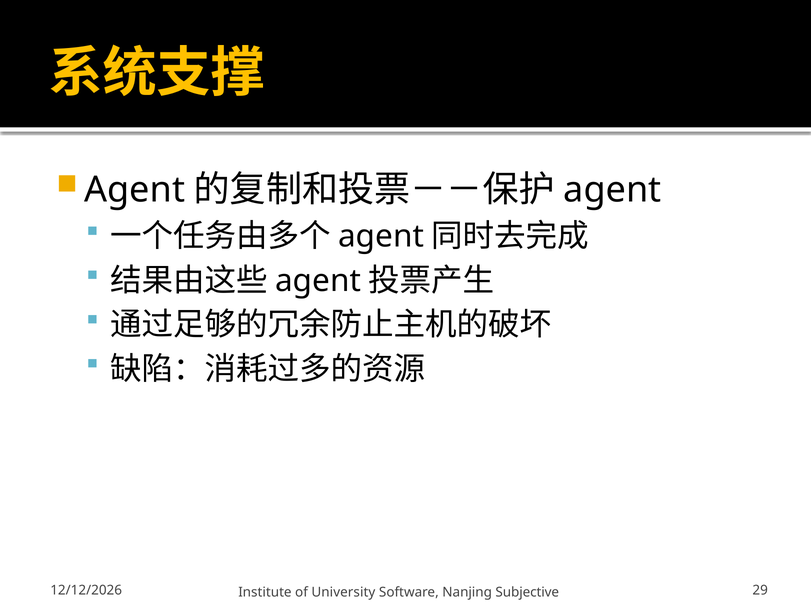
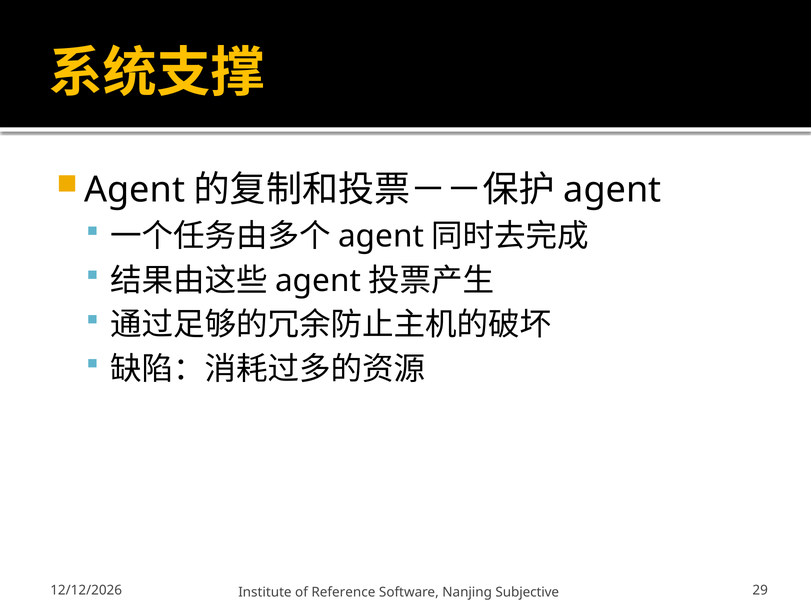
University: University -> Reference (343, 592)
